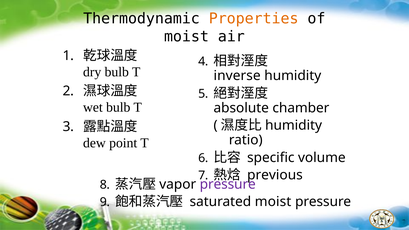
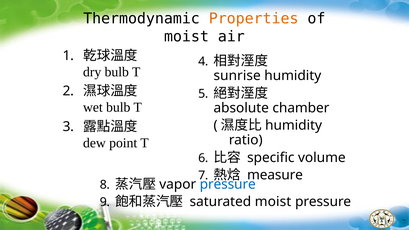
inverse: inverse -> sunrise (237, 76)
previous: previous -> measure (275, 175)
pressure colour: purple -> blue (228, 184)
